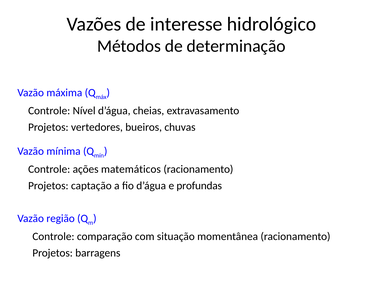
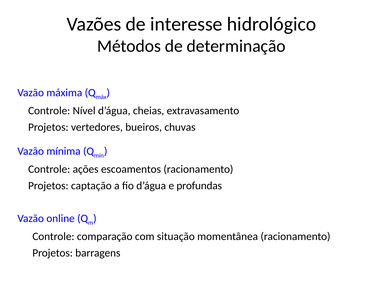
matemáticos: matemáticos -> escoamentos (131, 169)
região: região -> online (61, 219)
